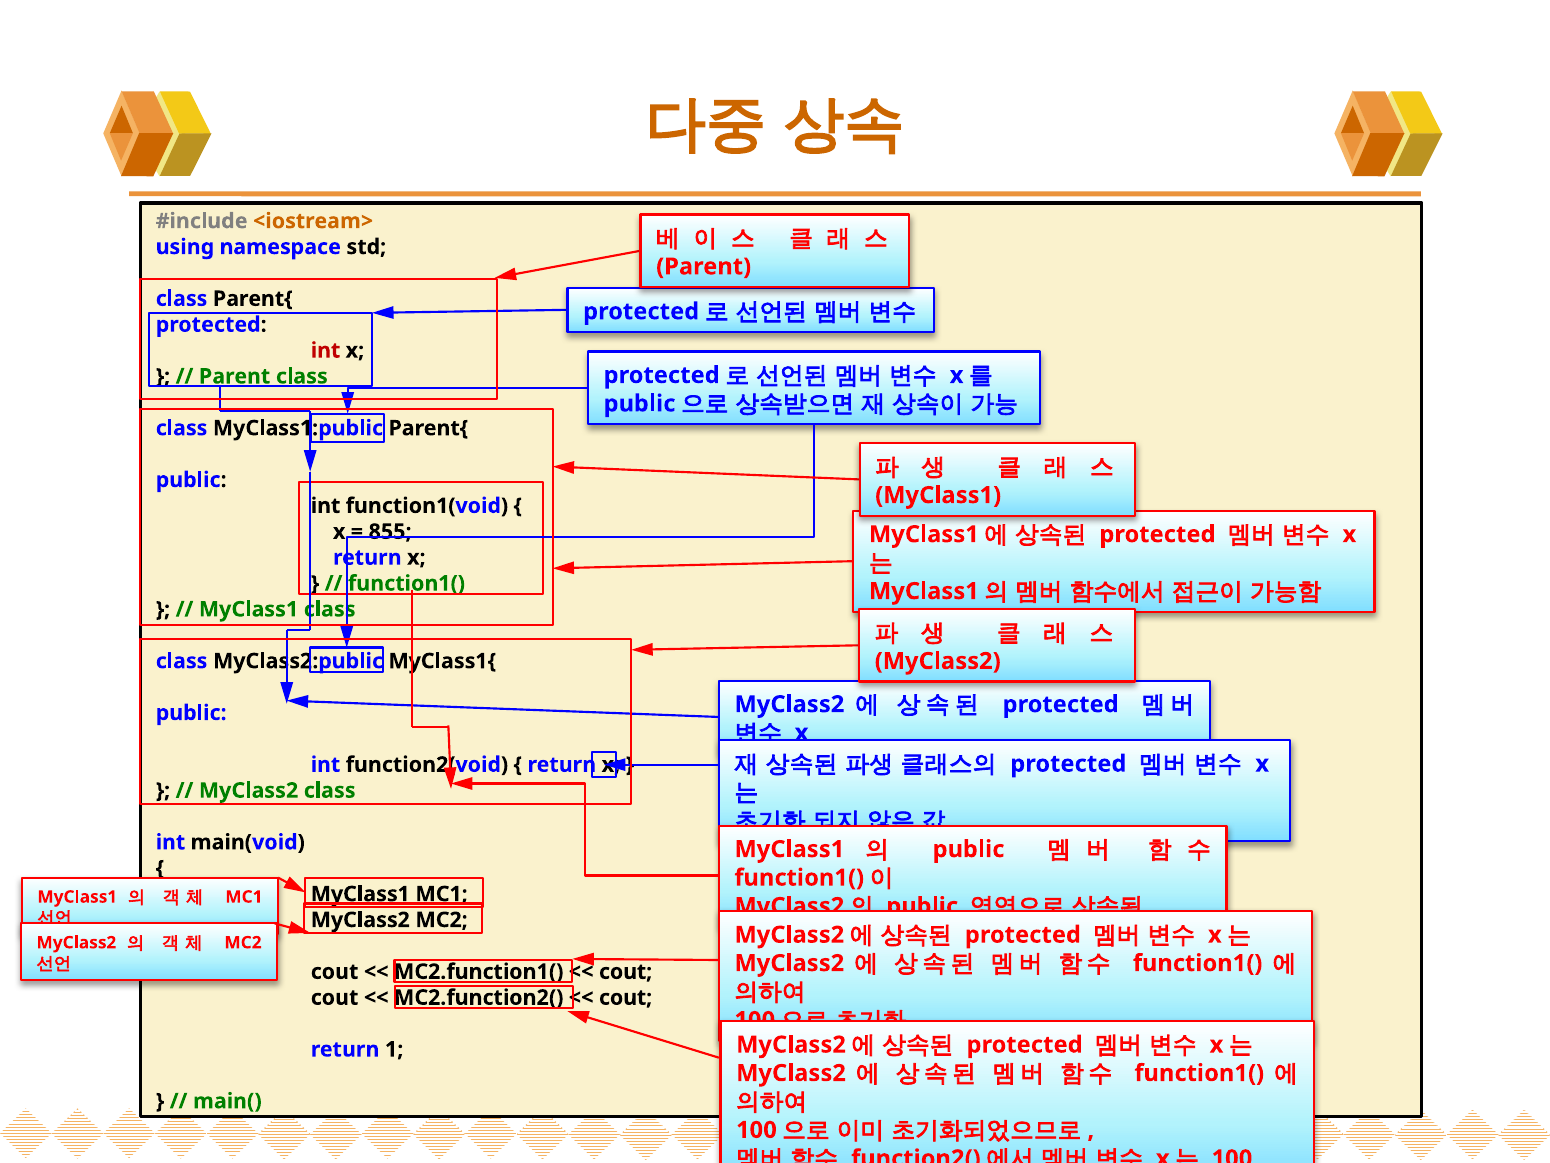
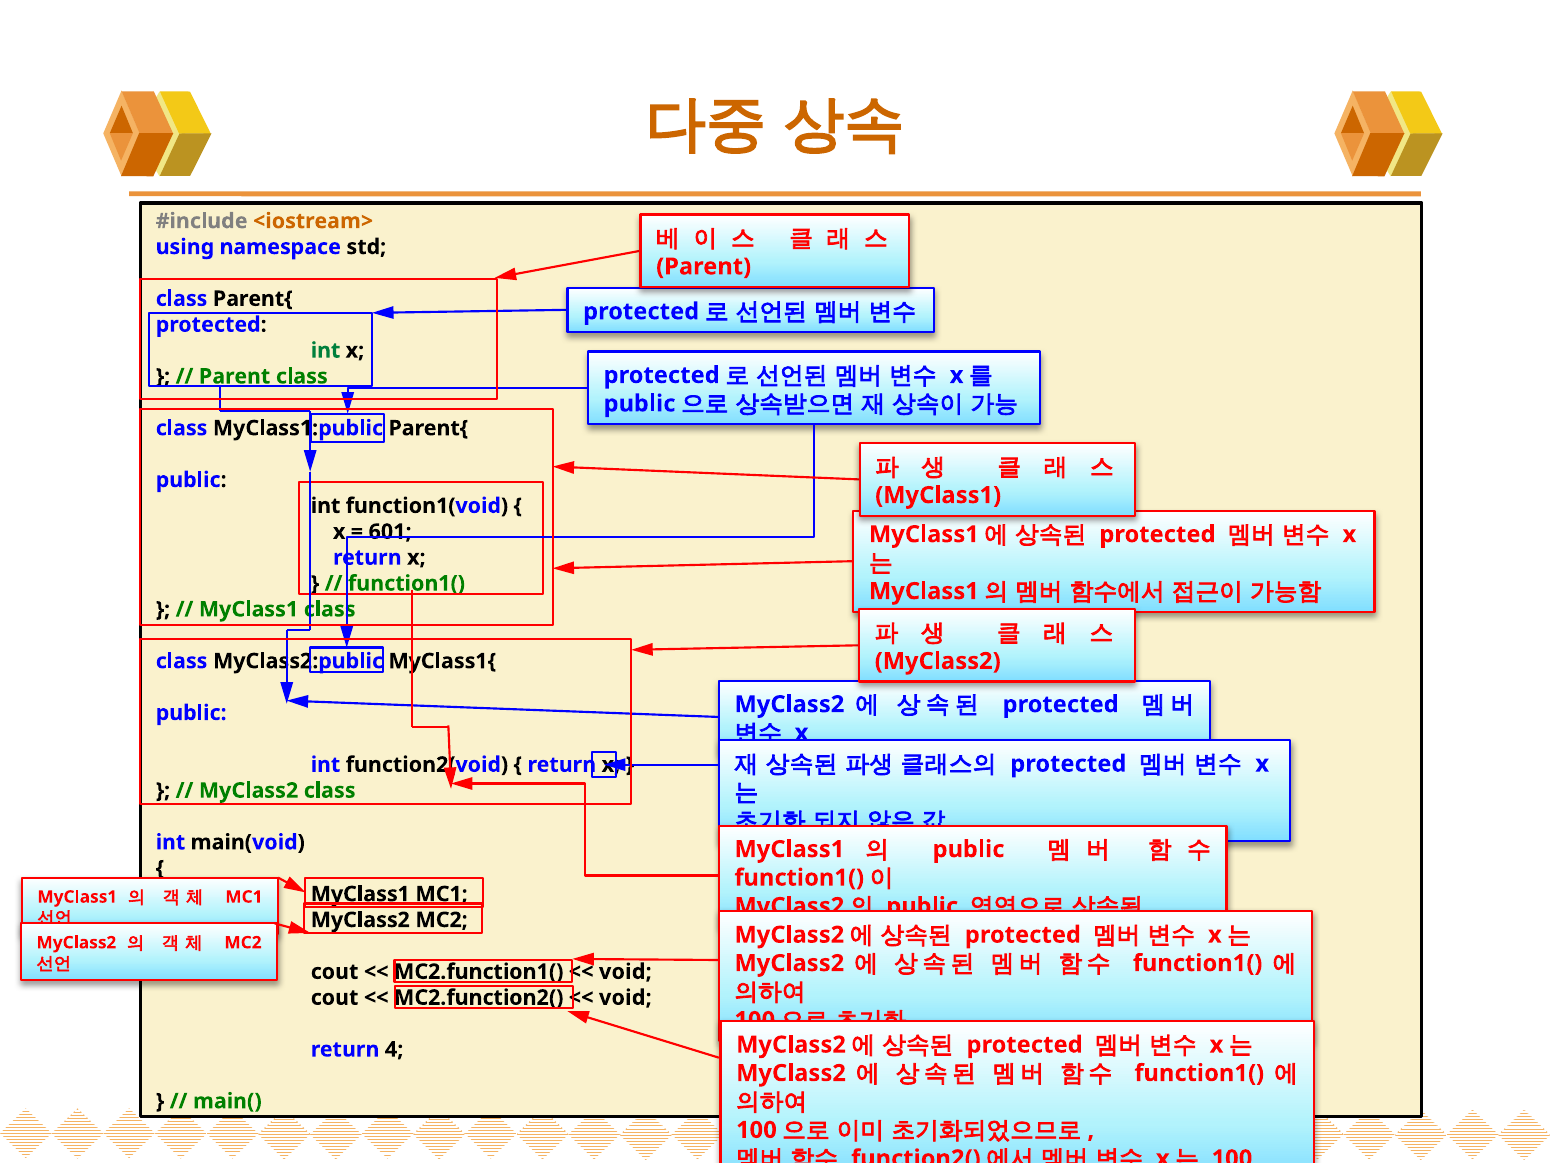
int colour: red -> green (326, 350)
855: 855 -> 601 (390, 531)
cout: cout -> void (625, 971)
cout: cout -> void (625, 997)
1: 1 -> 4 (394, 1049)
